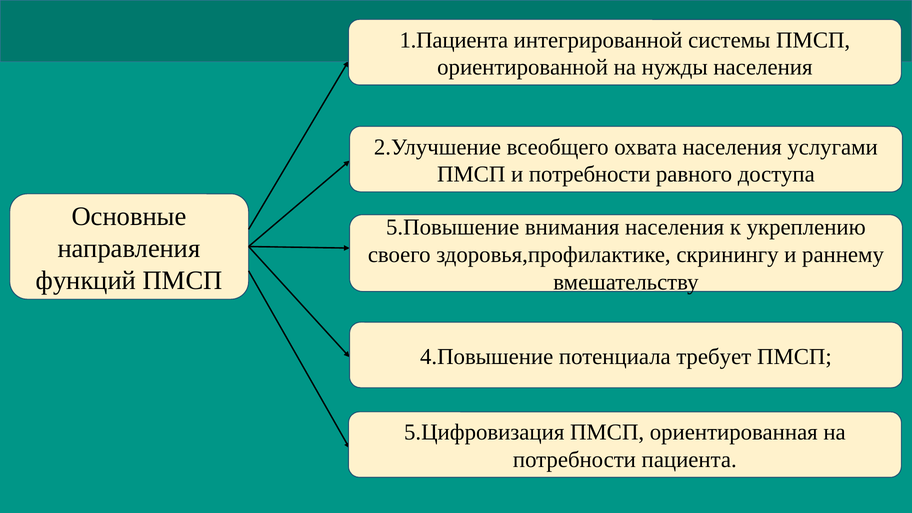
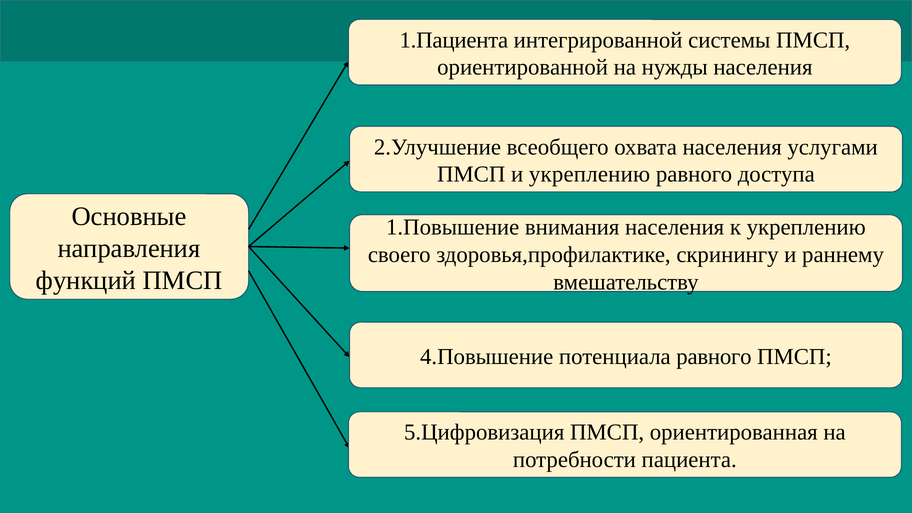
и потребности: потребности -> укреплению (590, 174)
5.Повышение: 5.Повышение -> 1.Повышение (453, 227)
потенциала требует: требует -> равного (714, 357)
